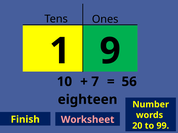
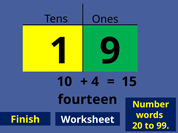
7: 7 -> 4 (95, 82)
56: 56 -> 15 (129, 82)
eighteen: eighteen -> fourteen (88, 100)
Worksheet colour: pink -> white (88, 120)
